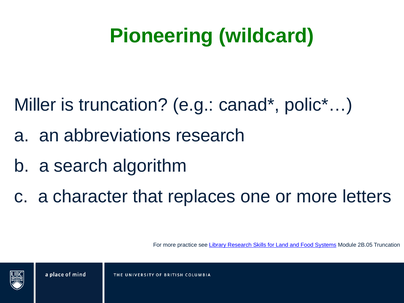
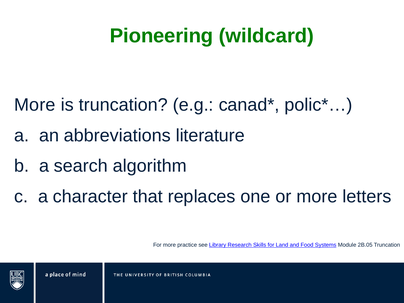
Miller: Miller -> More (35, 105)
abbreviations research: research -> literature (210, 135)
